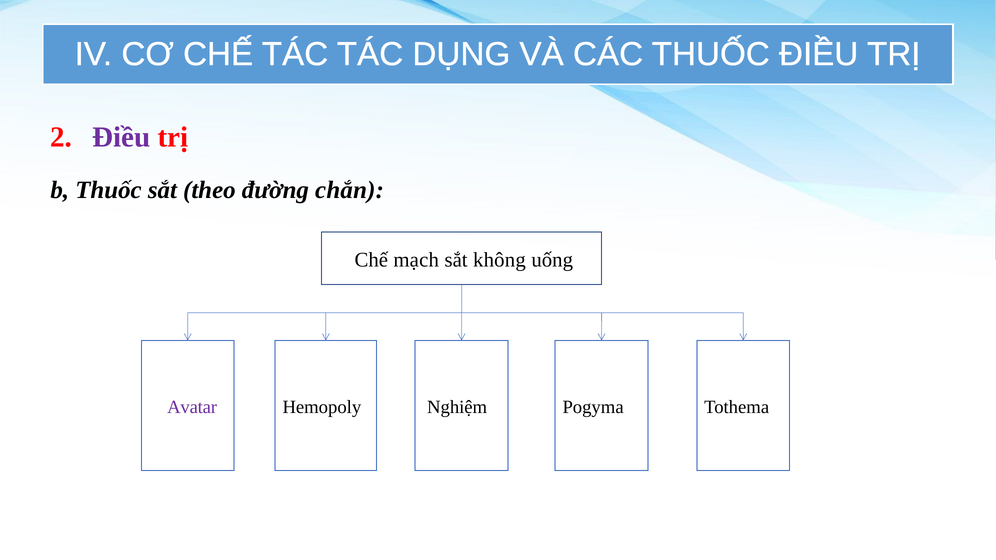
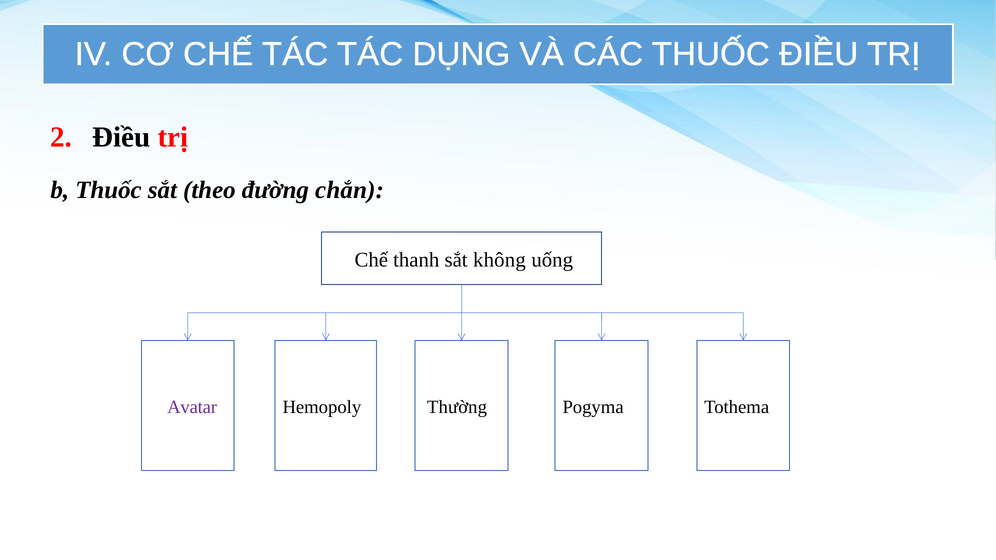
Điều colour: purple -> black (121, 137)
mạch: mạch -> thanh (416, 260)
Nghiệm: Nghiệm -> Thường (457, 407)
